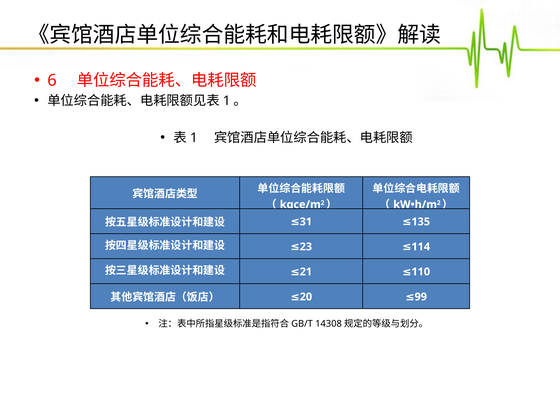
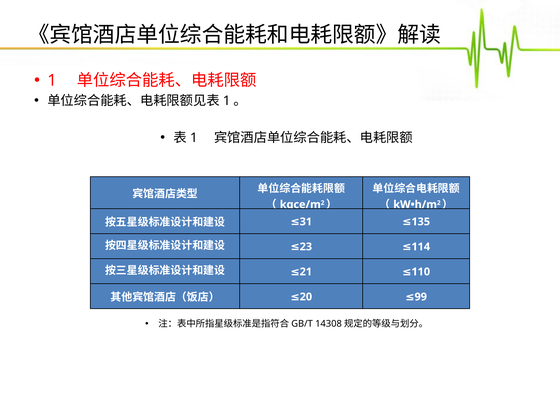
6: 6 -> 1 (52, 80)
